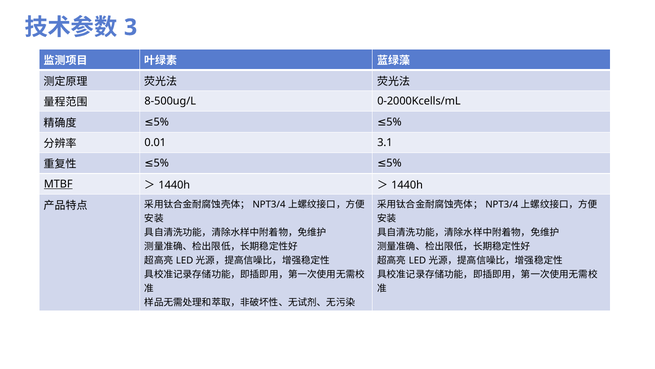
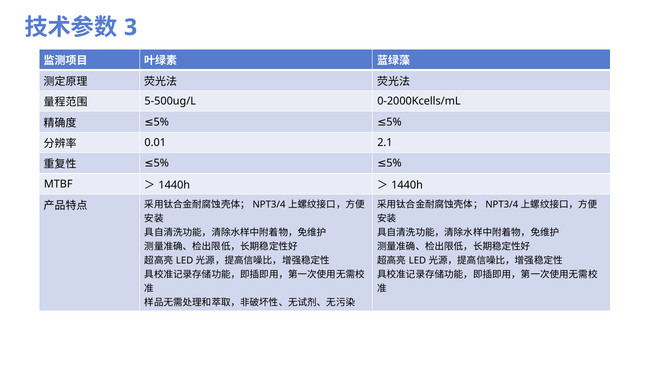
8-500ug/L: 8-500ug/L -> 5-500ug/L (170, 101)
3.1: 3.1 -> 2.1 (385, 142)
MTBF underline: present -> none (58, 184)
